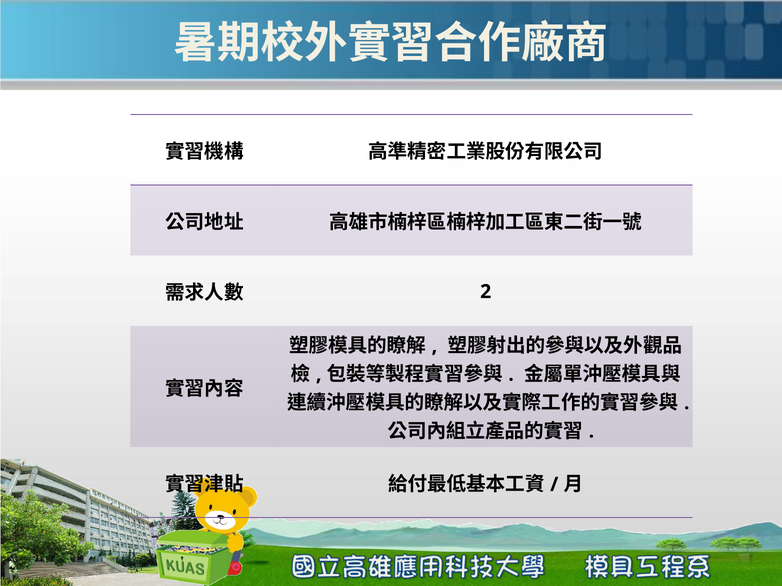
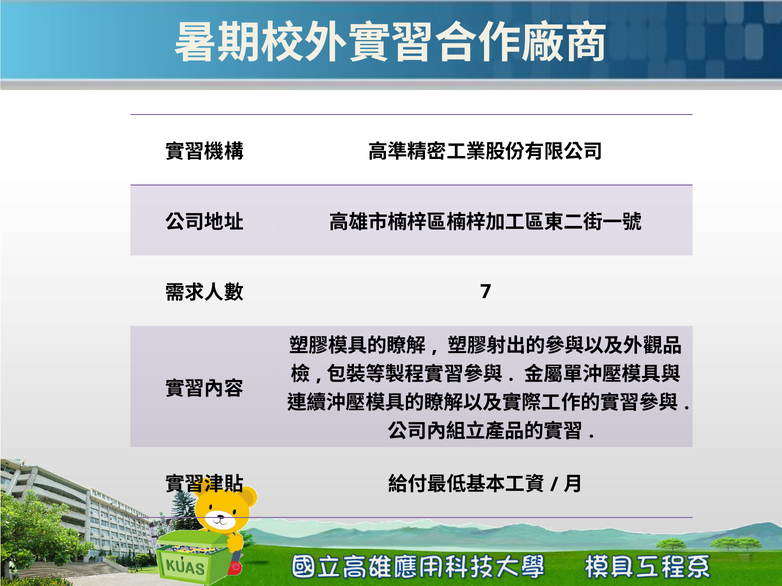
2: 2 -> 7 (486, 292)
